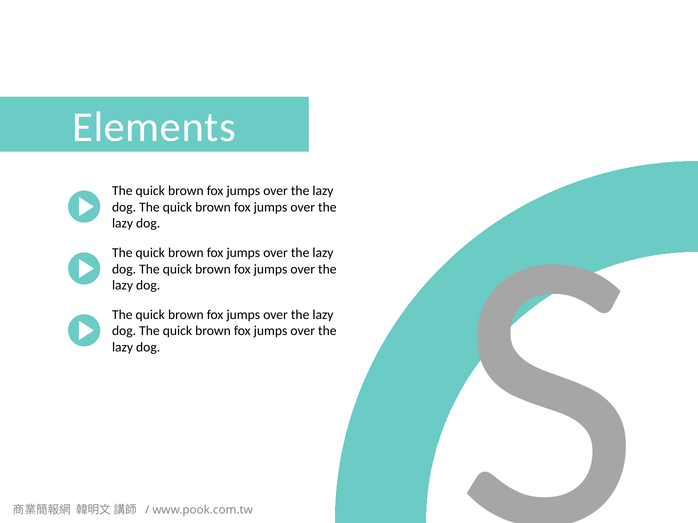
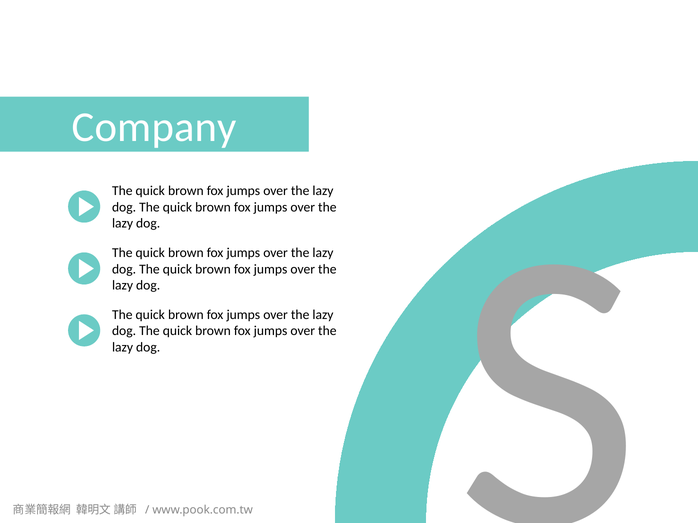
Elements: Elements -> Company (154, 127)
